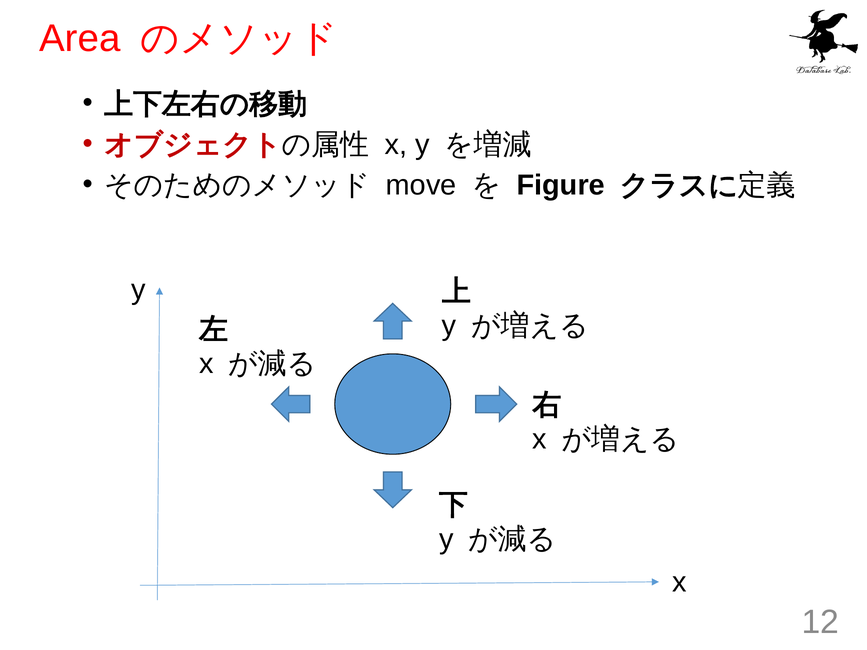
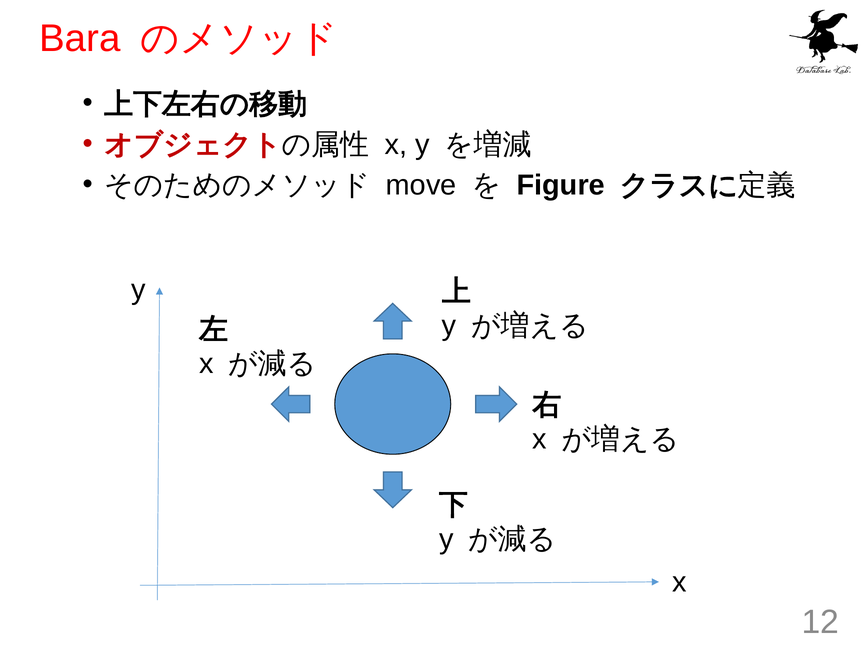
Area: Area -> Bara (80, 39)
